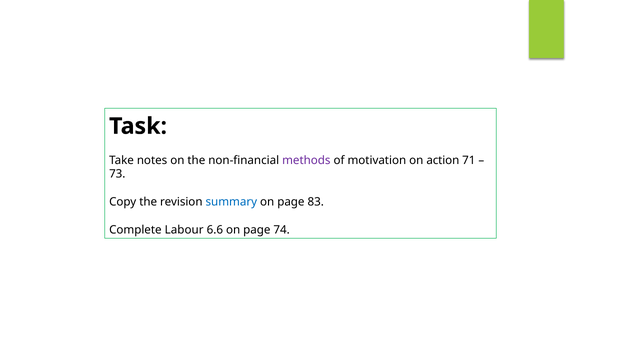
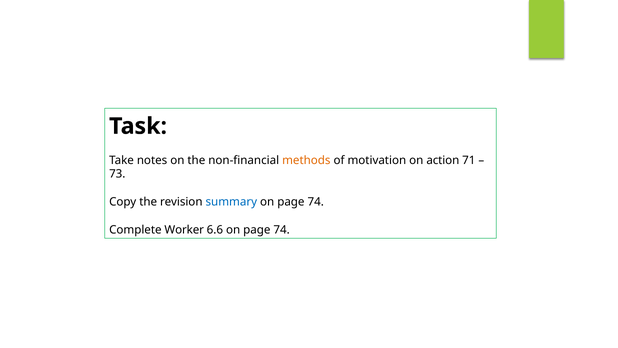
methods colour: purple -> orange (306, 160)
83: 83 -> 74 (316, 202)
Labour: Labour -> Worker (184, 230)
